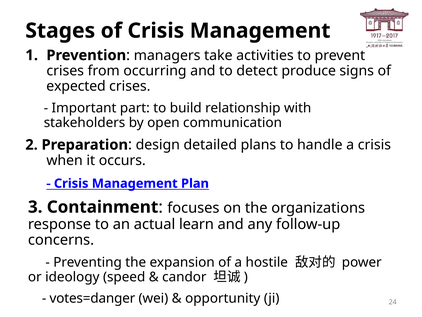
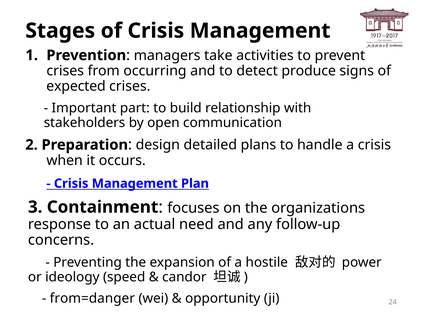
learn: learn -> need (196, 224)
votes=danger: votes=danger -> from=danger (92, 298)
